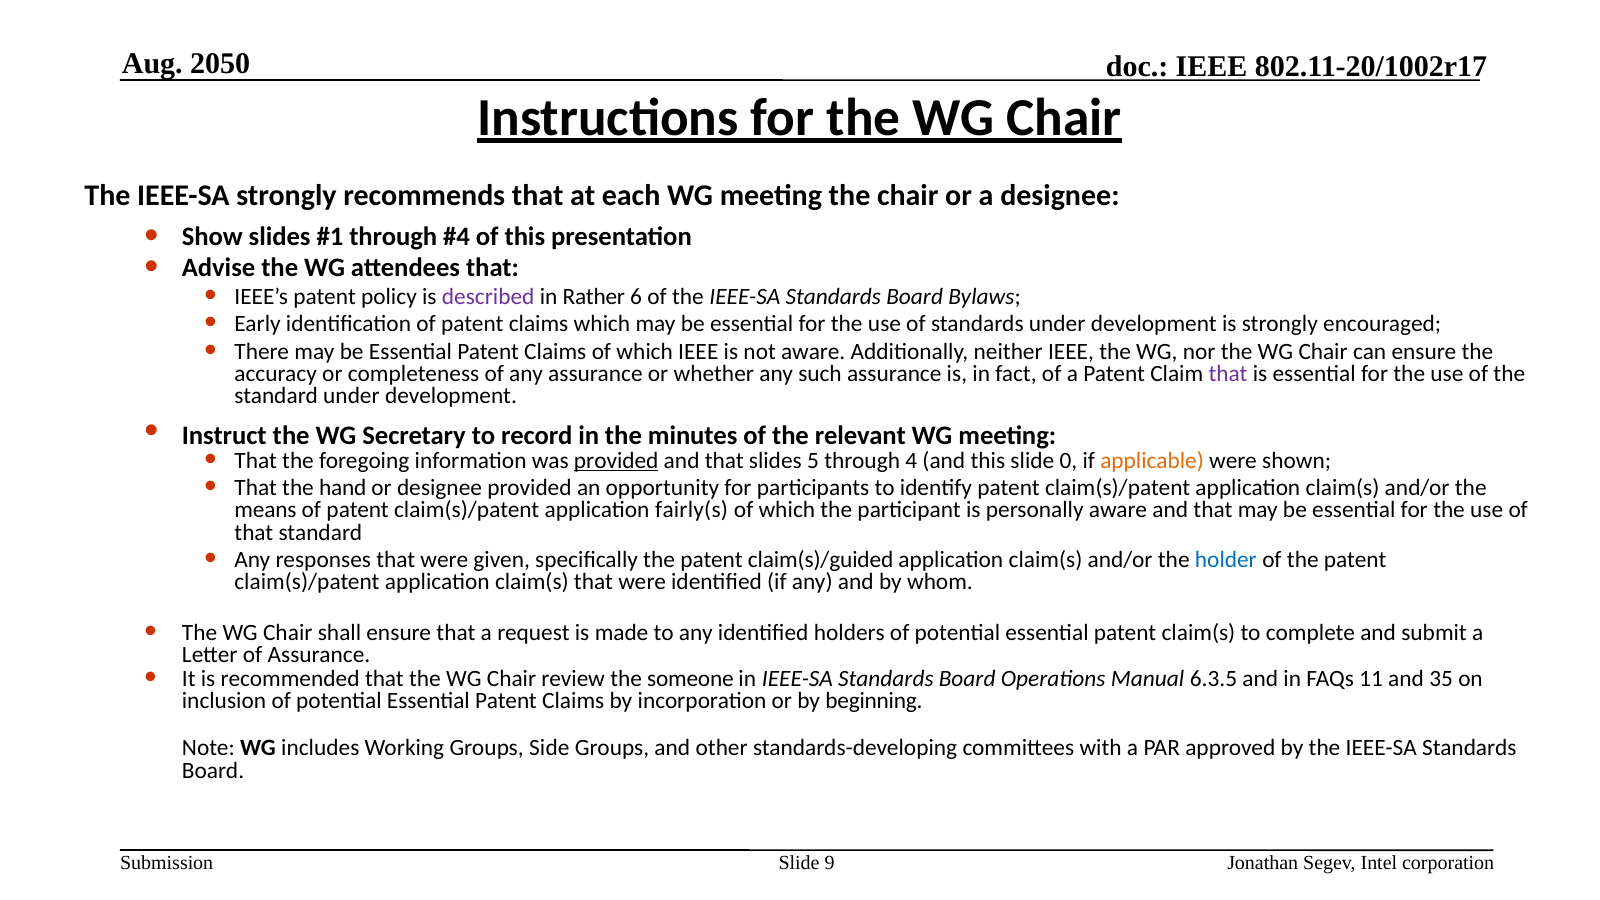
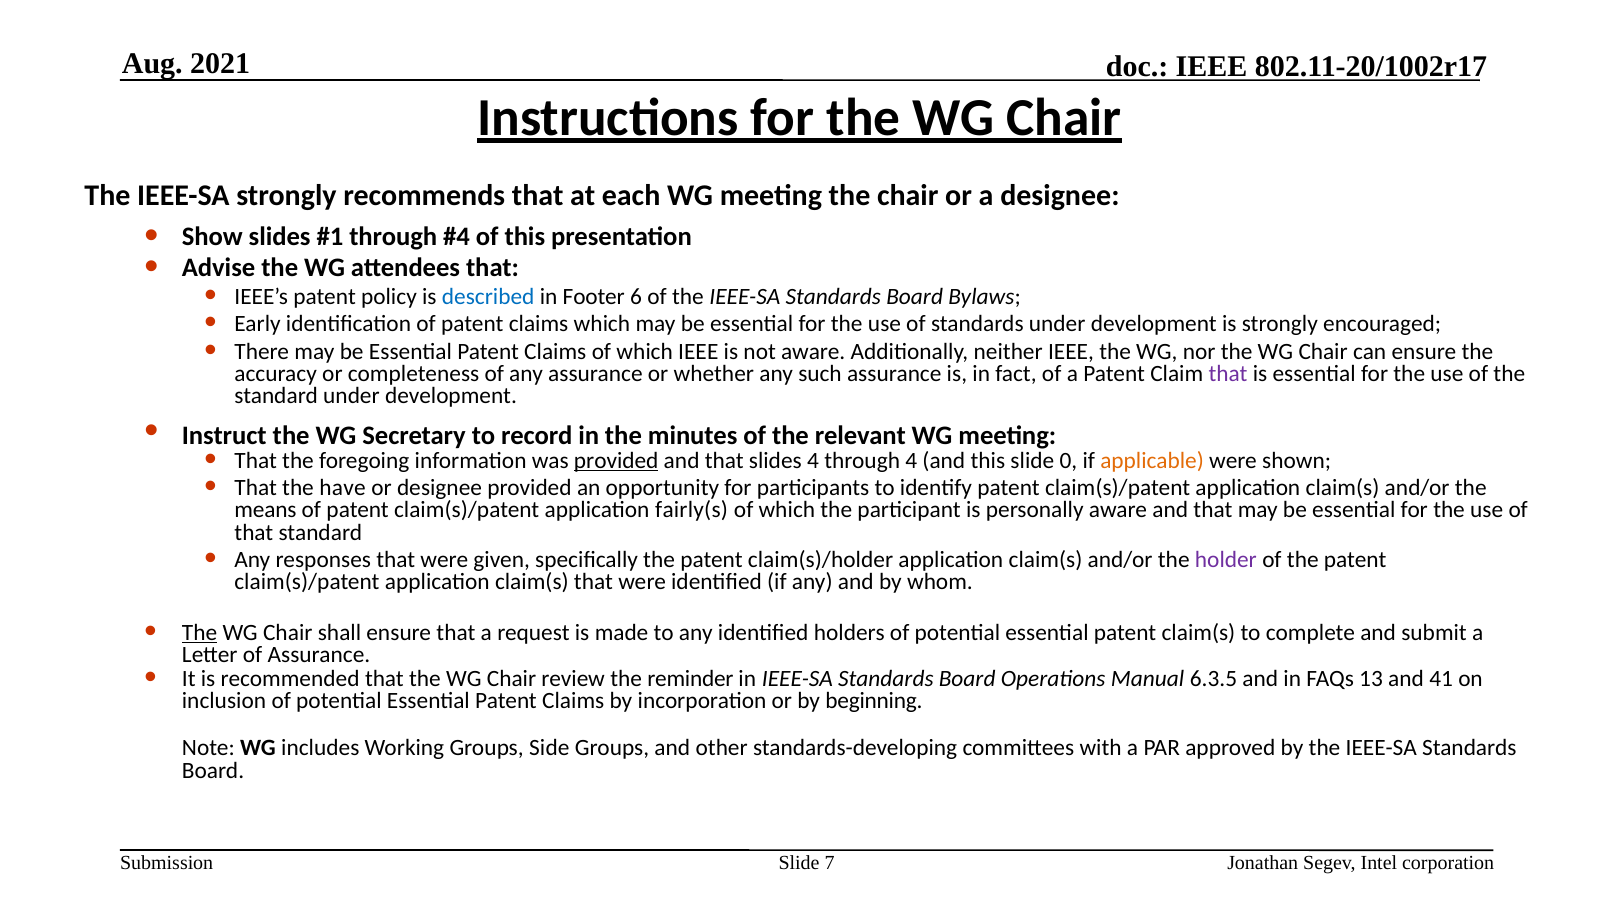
2050: 2050 -> 2021 (220, 64)
described colour: purple -> blue (488, 297)
Rather: Rather -> Footer (594, 297)
slides 5: 5 -> 4 (813, 461)
hand: hand -> have (343, 488)
claim(s)/guided: claim(s)/guided -> claim(s)/holder (821, 560)
holder colour: blue -> purple (1226, 560)
The underline: none -> present (200, 633)
someone: someone -> reminder (690, 679)
11: 11 -> 13 (1371, 679)
35: 35 -> 41 (1441, 679)
9: 9 -> 7 (830, 863)
